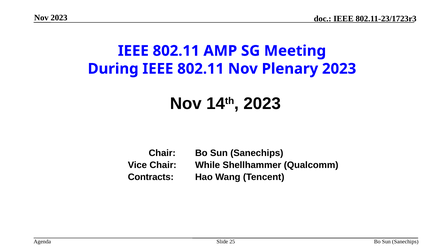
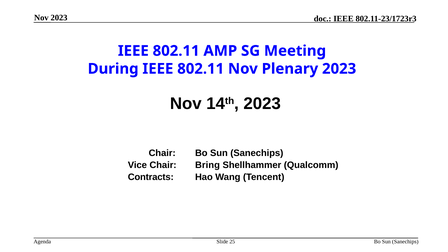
While: While -> Bring (208, 165)
